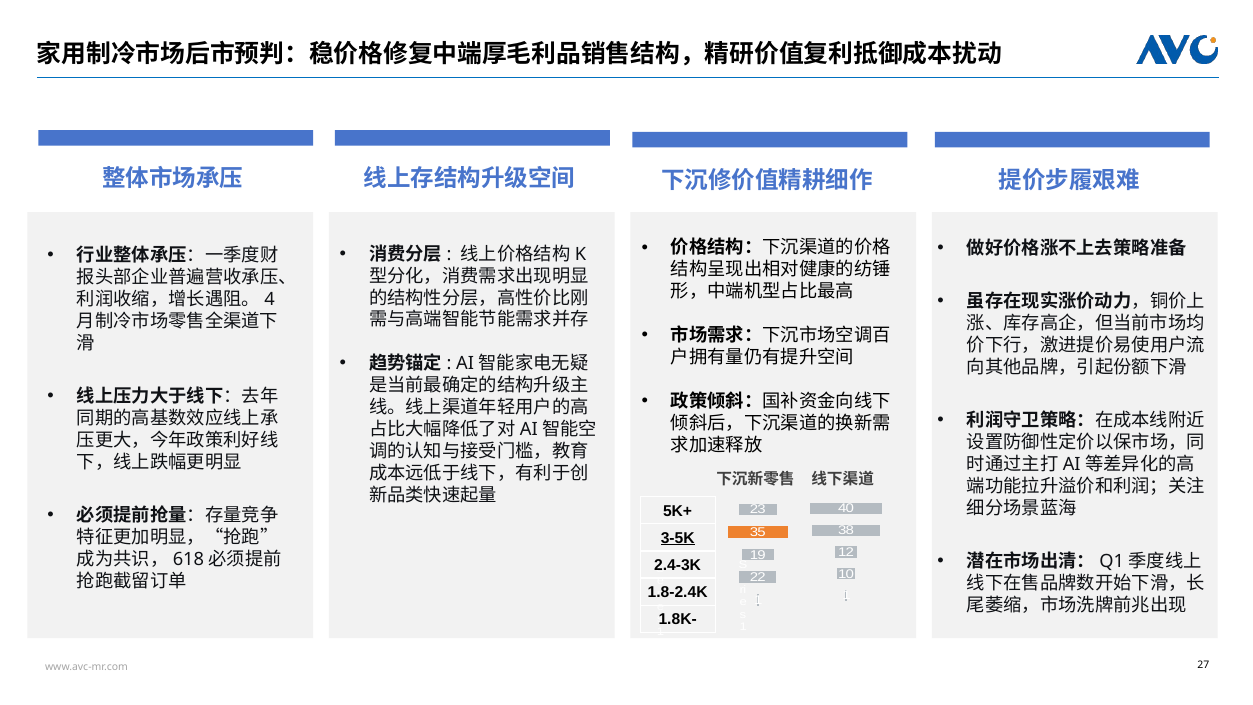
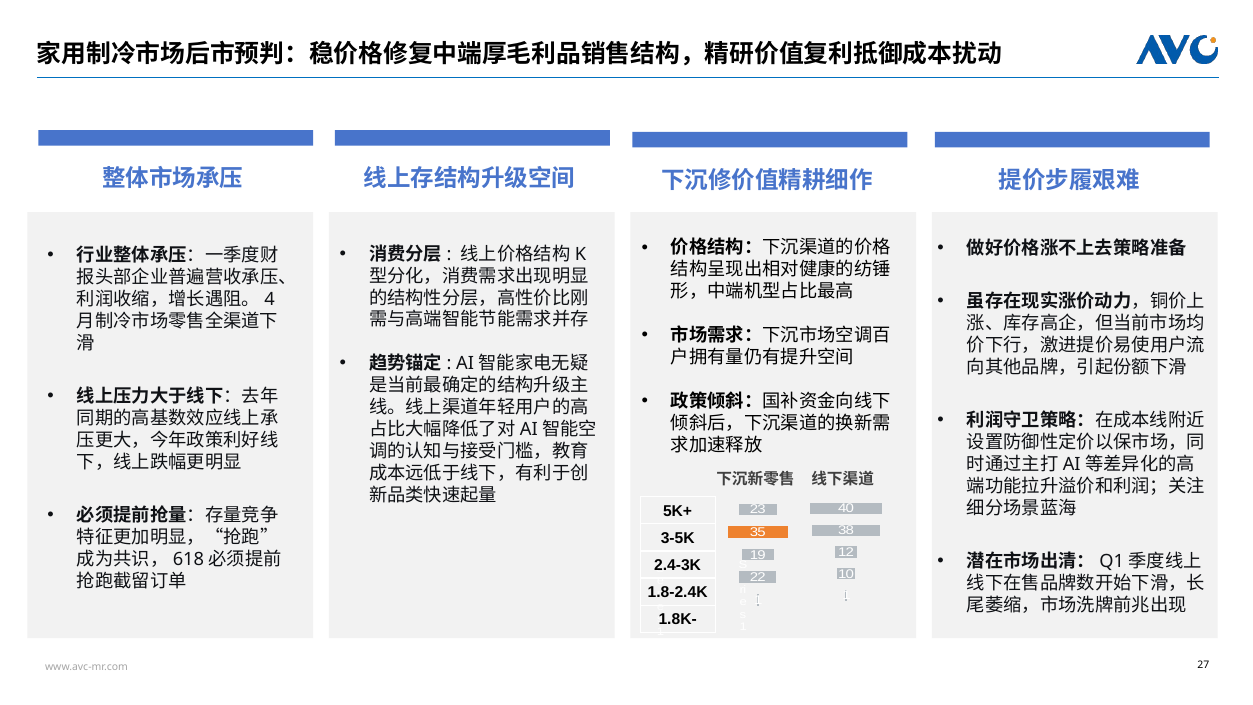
3-5K underline: present -> none (678, 538)
